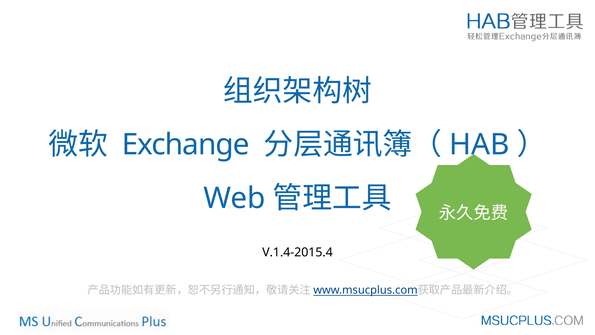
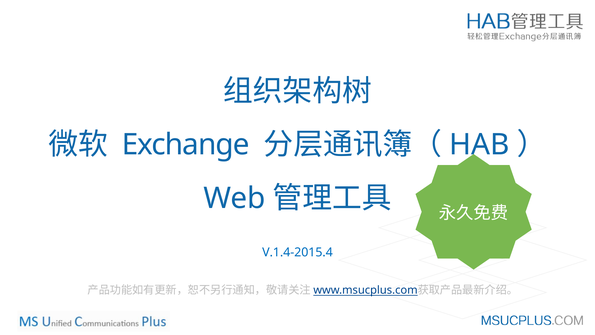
V.1.4-2015.4 colour: black -> blue (298, 252)
